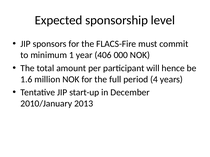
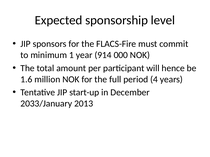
406: 406 -> 914 (103, 55)
2010/January: 2010/January -> 2033/January (46, 104)
